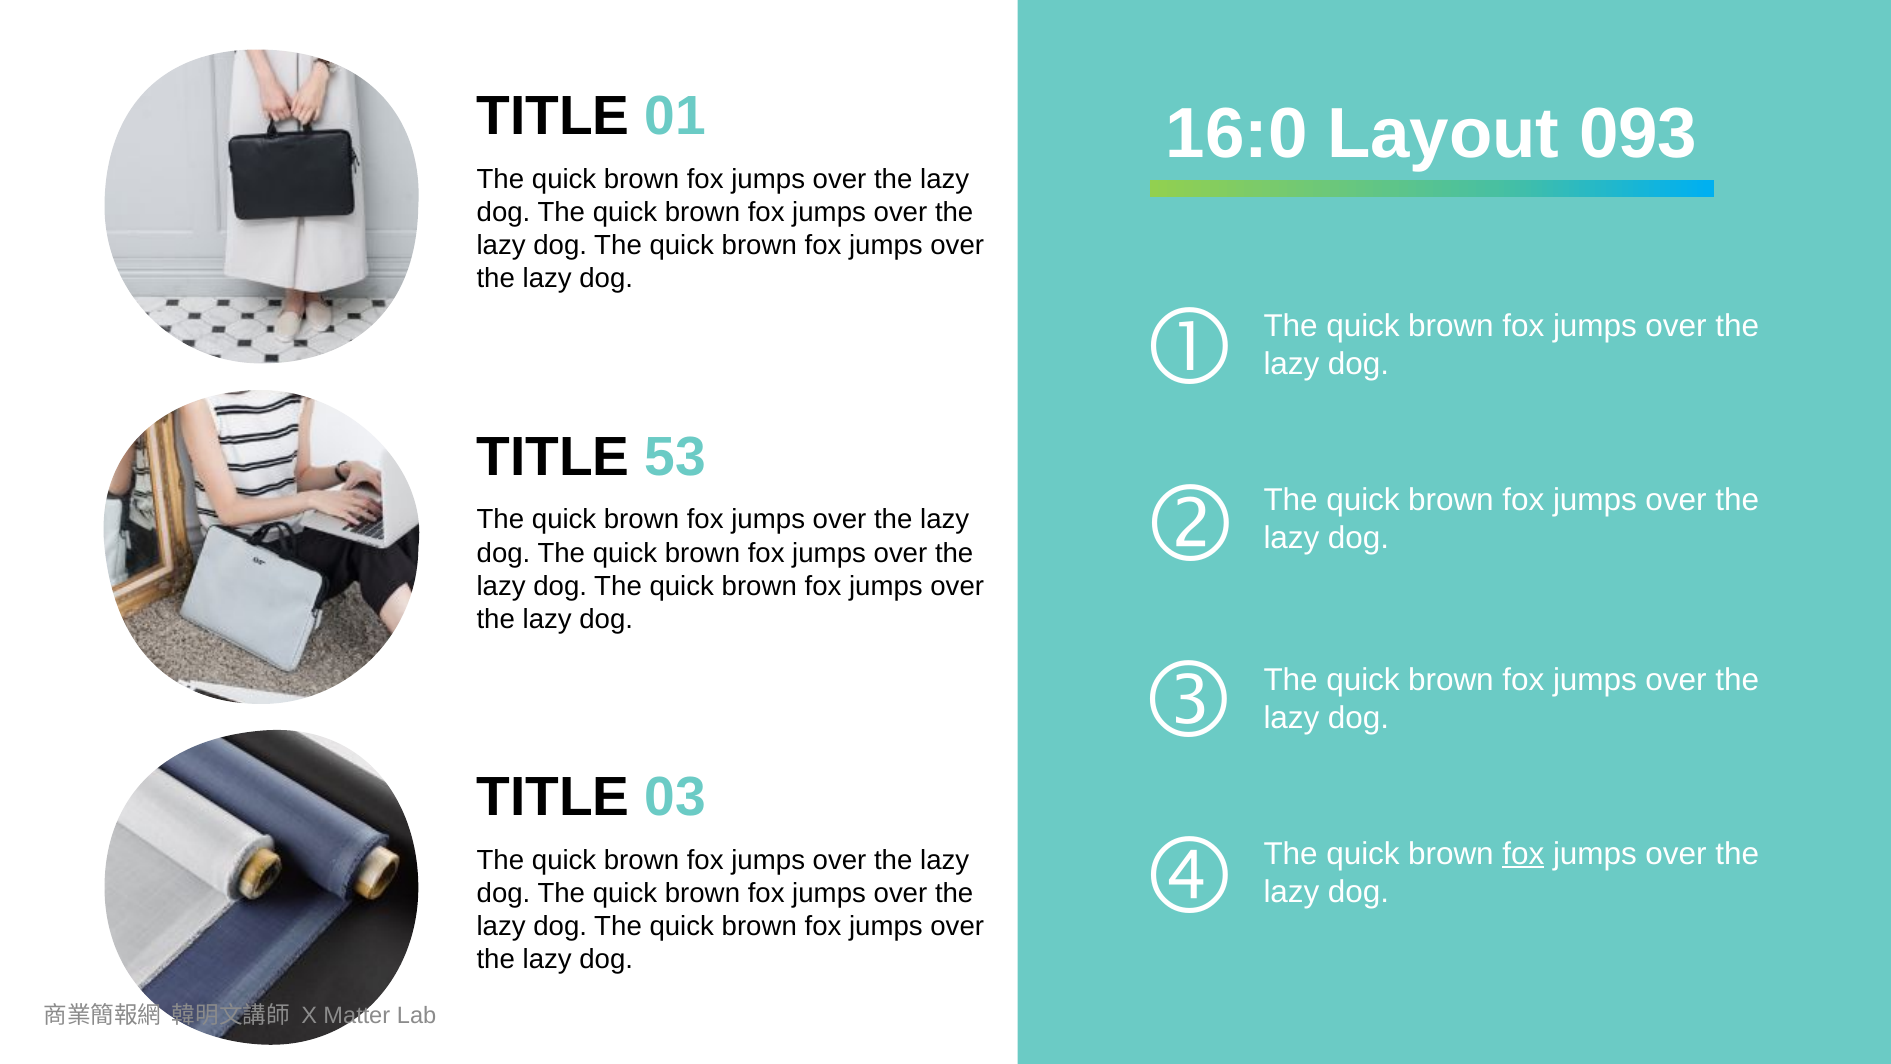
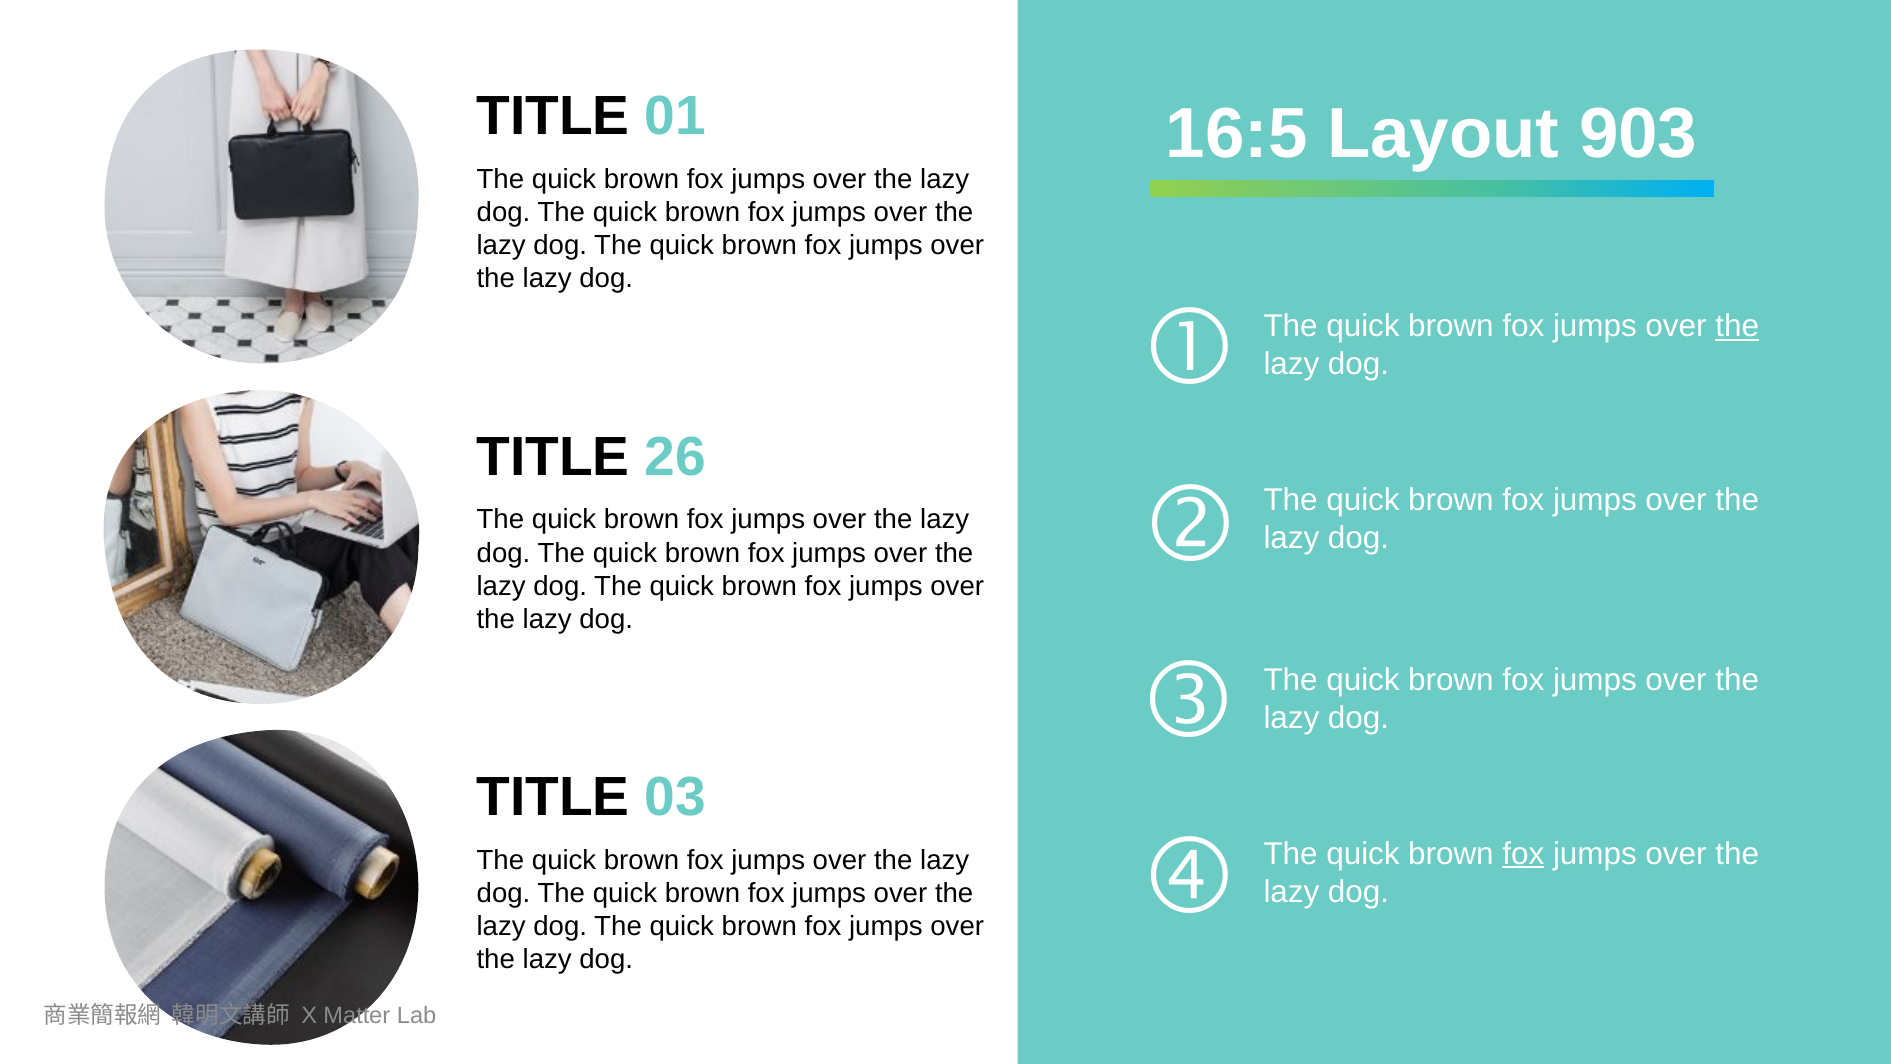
16:0: 16:0 -> 16:5 (1237, 134)
093: 093 -> 903 (1638, 134)
the underline: none -> present (1737, 326)
53: 53 -> 26 (675, 457)
